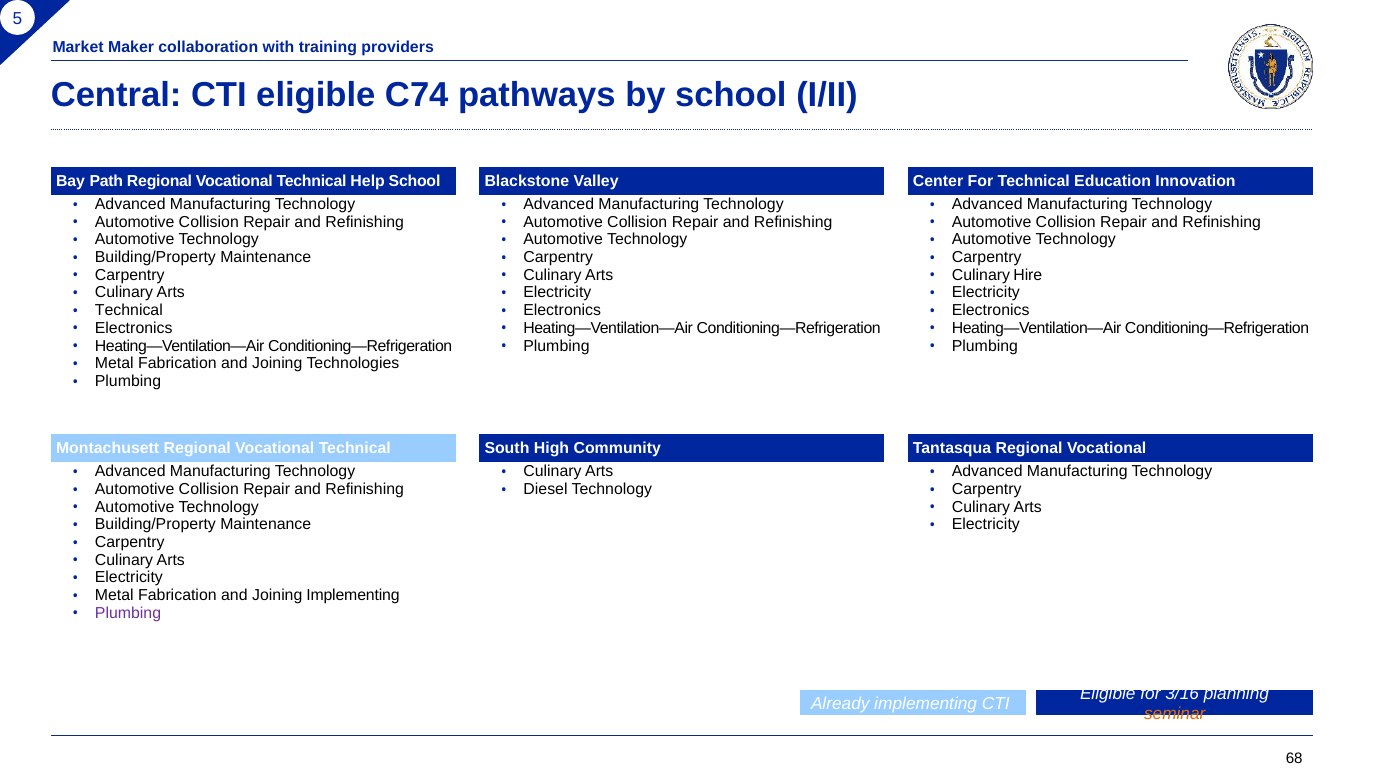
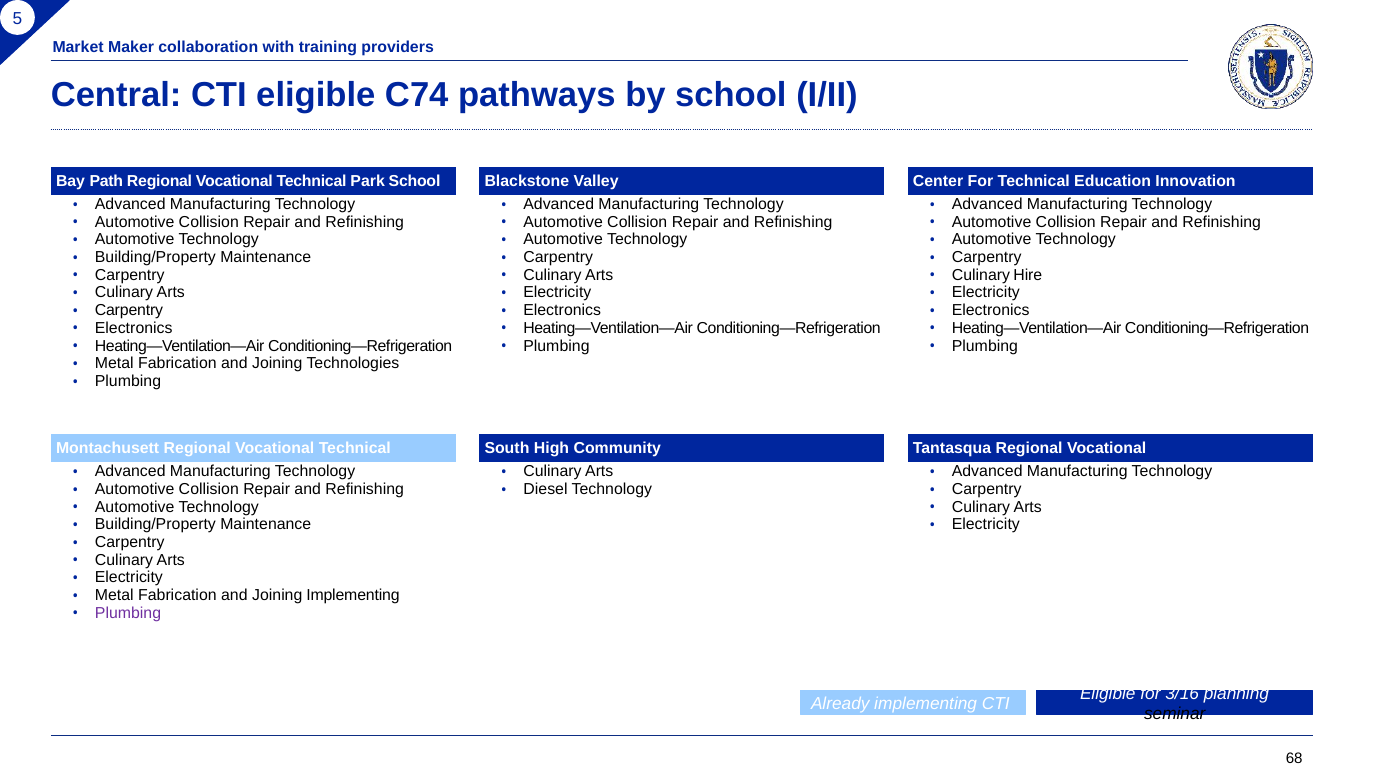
Help: Help -> Park (368, 181)
Technical: Technical -> Carpentry (129, 310)
seminar colour: orange -> black (1175, 714)
